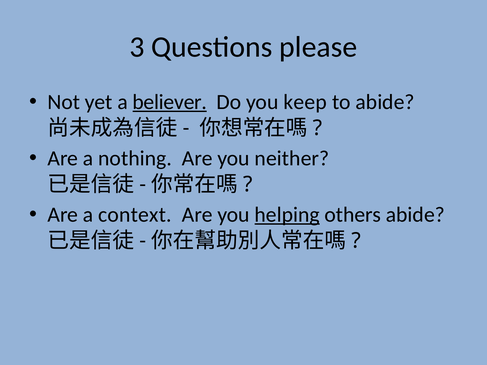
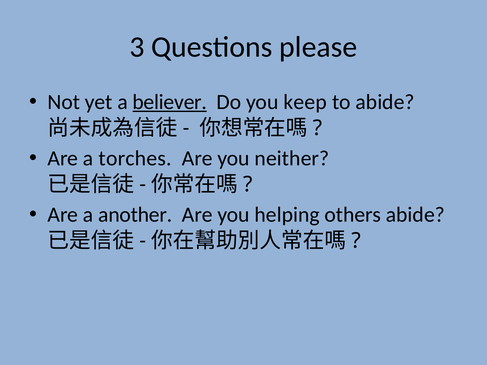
nothing: nothing -> torches (135, 159)
context: context -> another (135, 215)
helping underline: present -> none (287, 215)
